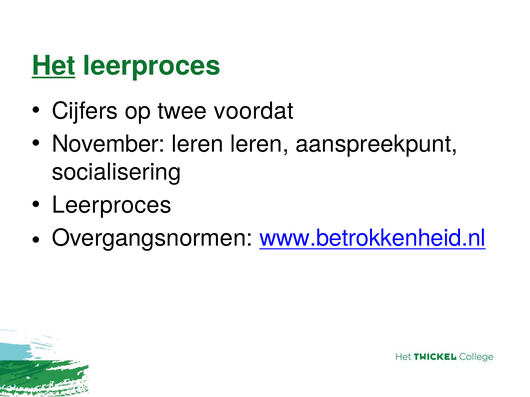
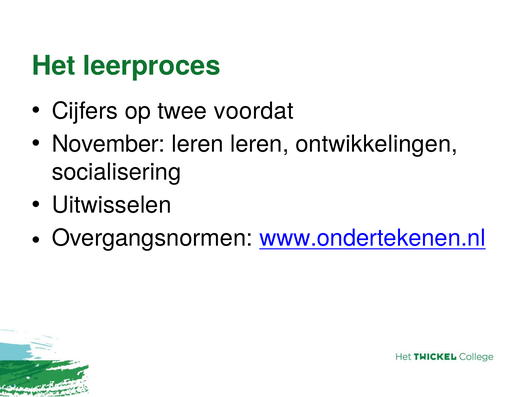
Het underline: present -> none (54, 66)
aanspreekpunt: aanspreekpunt -> ontwikkelingen (377, 144)
Leerproces: Leerproces -> Uitwisselen (112, 205)
www.betrokkenheid.nl: www.betrokkenheid.nl -> www.ondertekenen.nl (372, 238)
